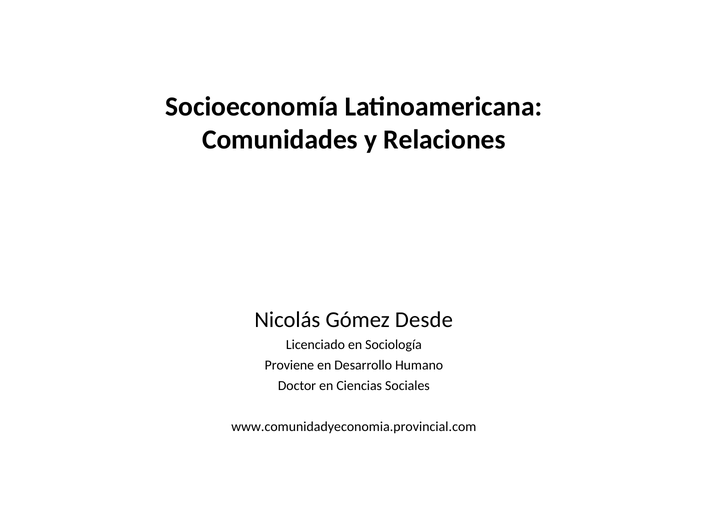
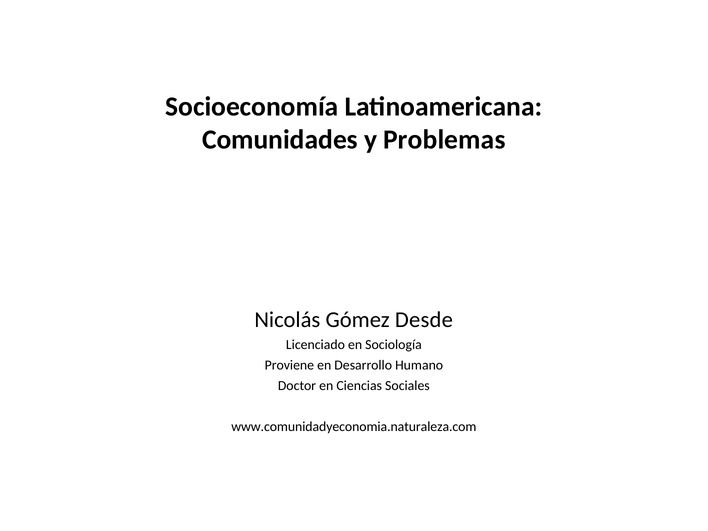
Relaciones: Relaciones -> Problemas (444, 140)
www.comunidadyeconomia.provincial.com: www.comunidadyeconomia.provincial.com -> www.comunidadyeconomia.naturaleza.com (354, 427)
